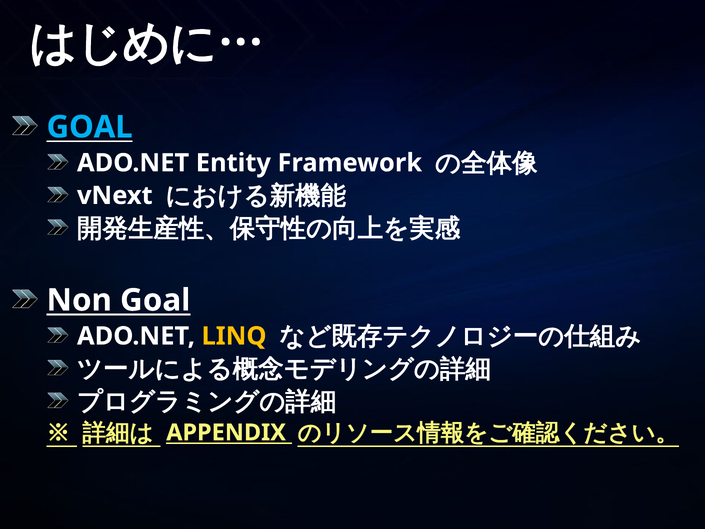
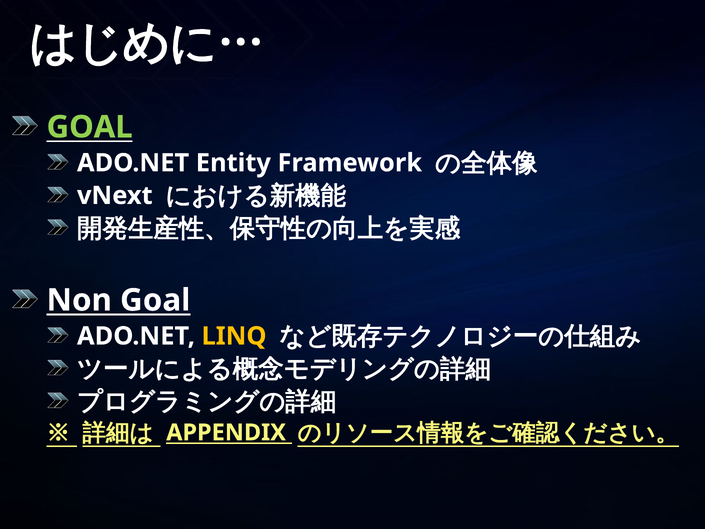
GOAL colour: light blue -> light green (90, 127)
